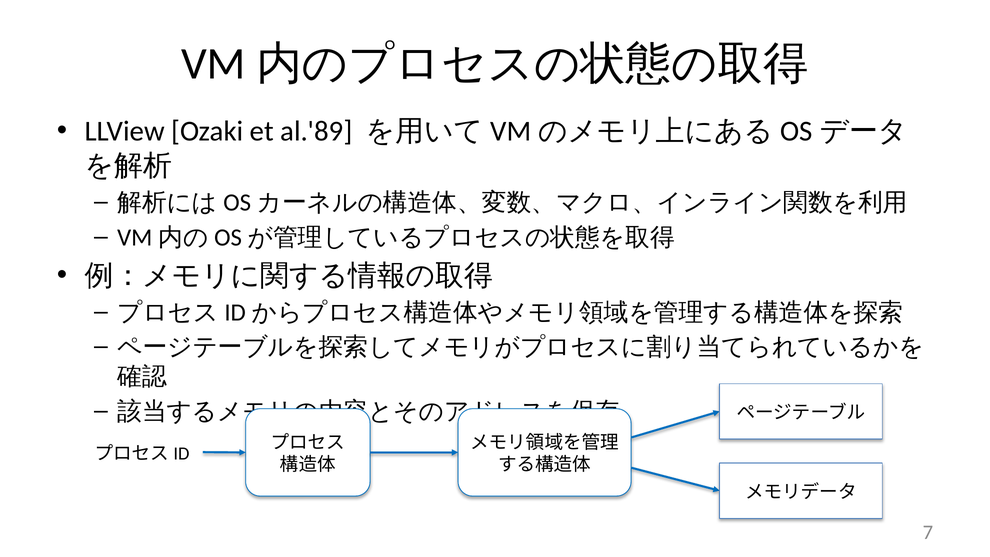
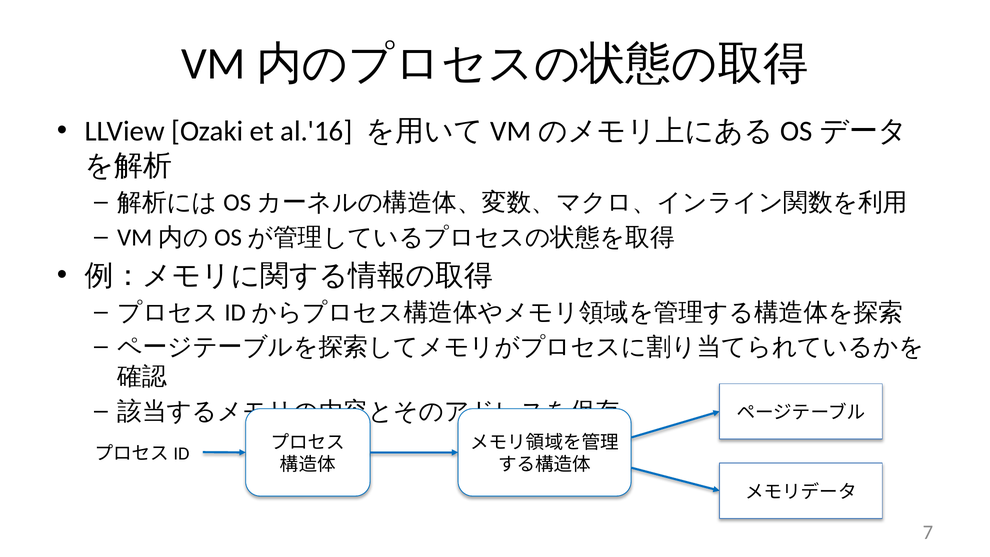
al.'89: al.'89 -> al.'16 (316, 131)
